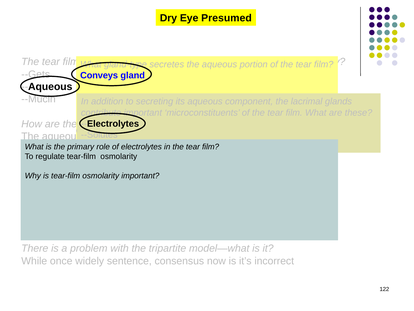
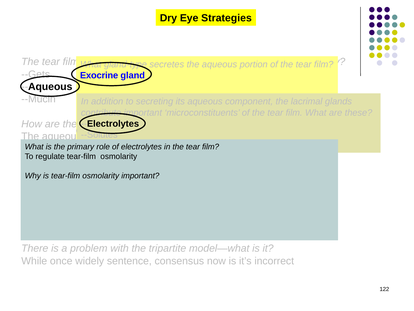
Presumed: Presumed -> Strategies (226, 18)
Conveys: Conveys -> Exocrine (99, 75)
